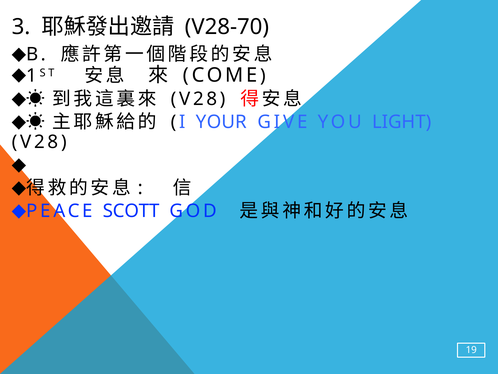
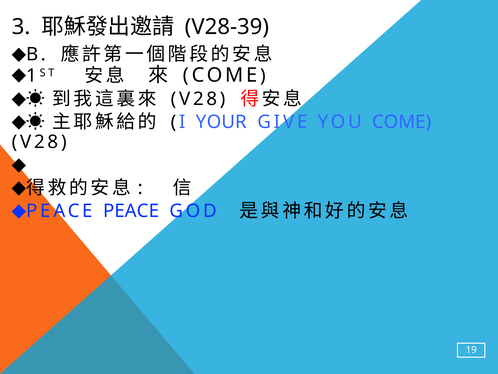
V28-70: V28-70 -> V28-39 (227, 27)
YOU LIGHT: LIGHT -> COME (402, 122)
PEACE SCOTT: SCOTT -> PEACE (131, 211)
